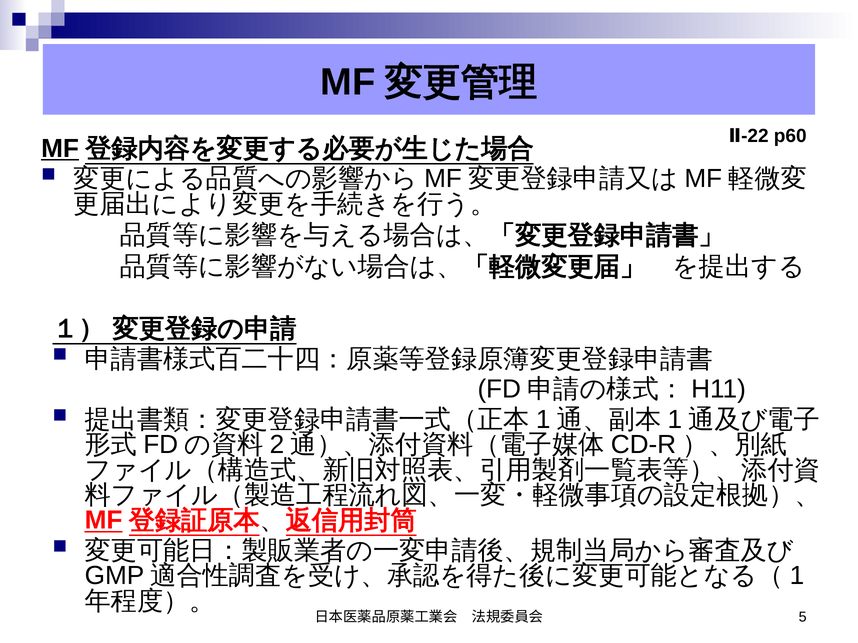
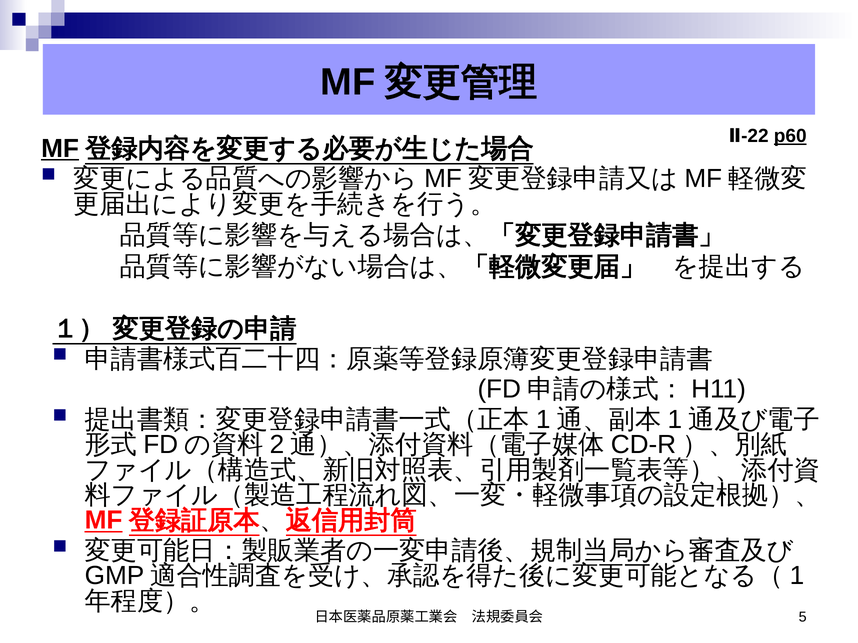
p60 underline: none -> present (790, 136)
